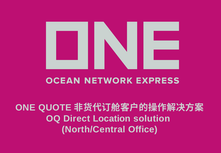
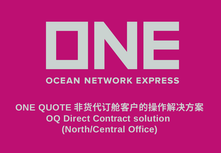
Location: Location -> Contract (112, 119)
